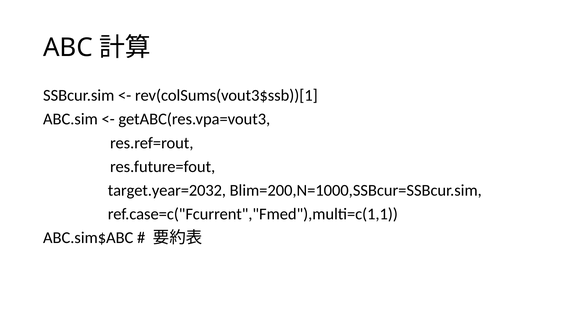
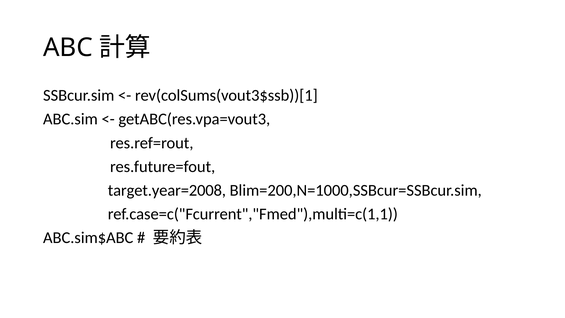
target.year=2032: target.year=2032 -> target.year=2008 (167, 190)
